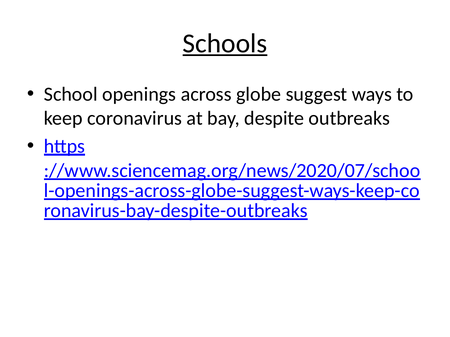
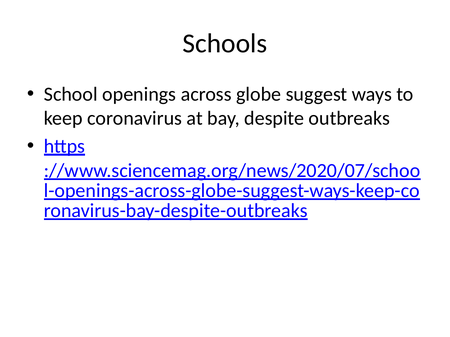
Schools underline: present -> none (225, 44)
